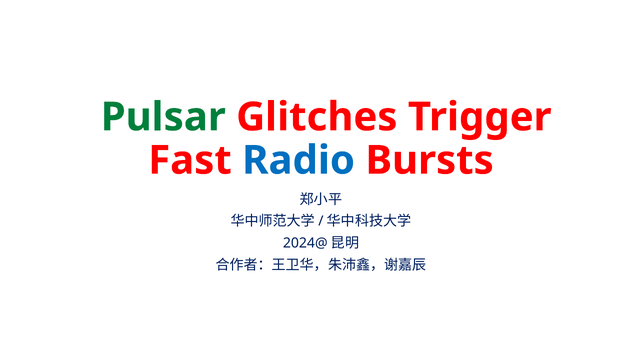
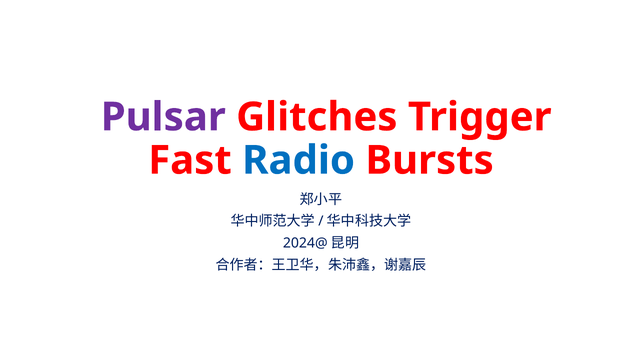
Pulsar colour: green -> purple (163, 117)
